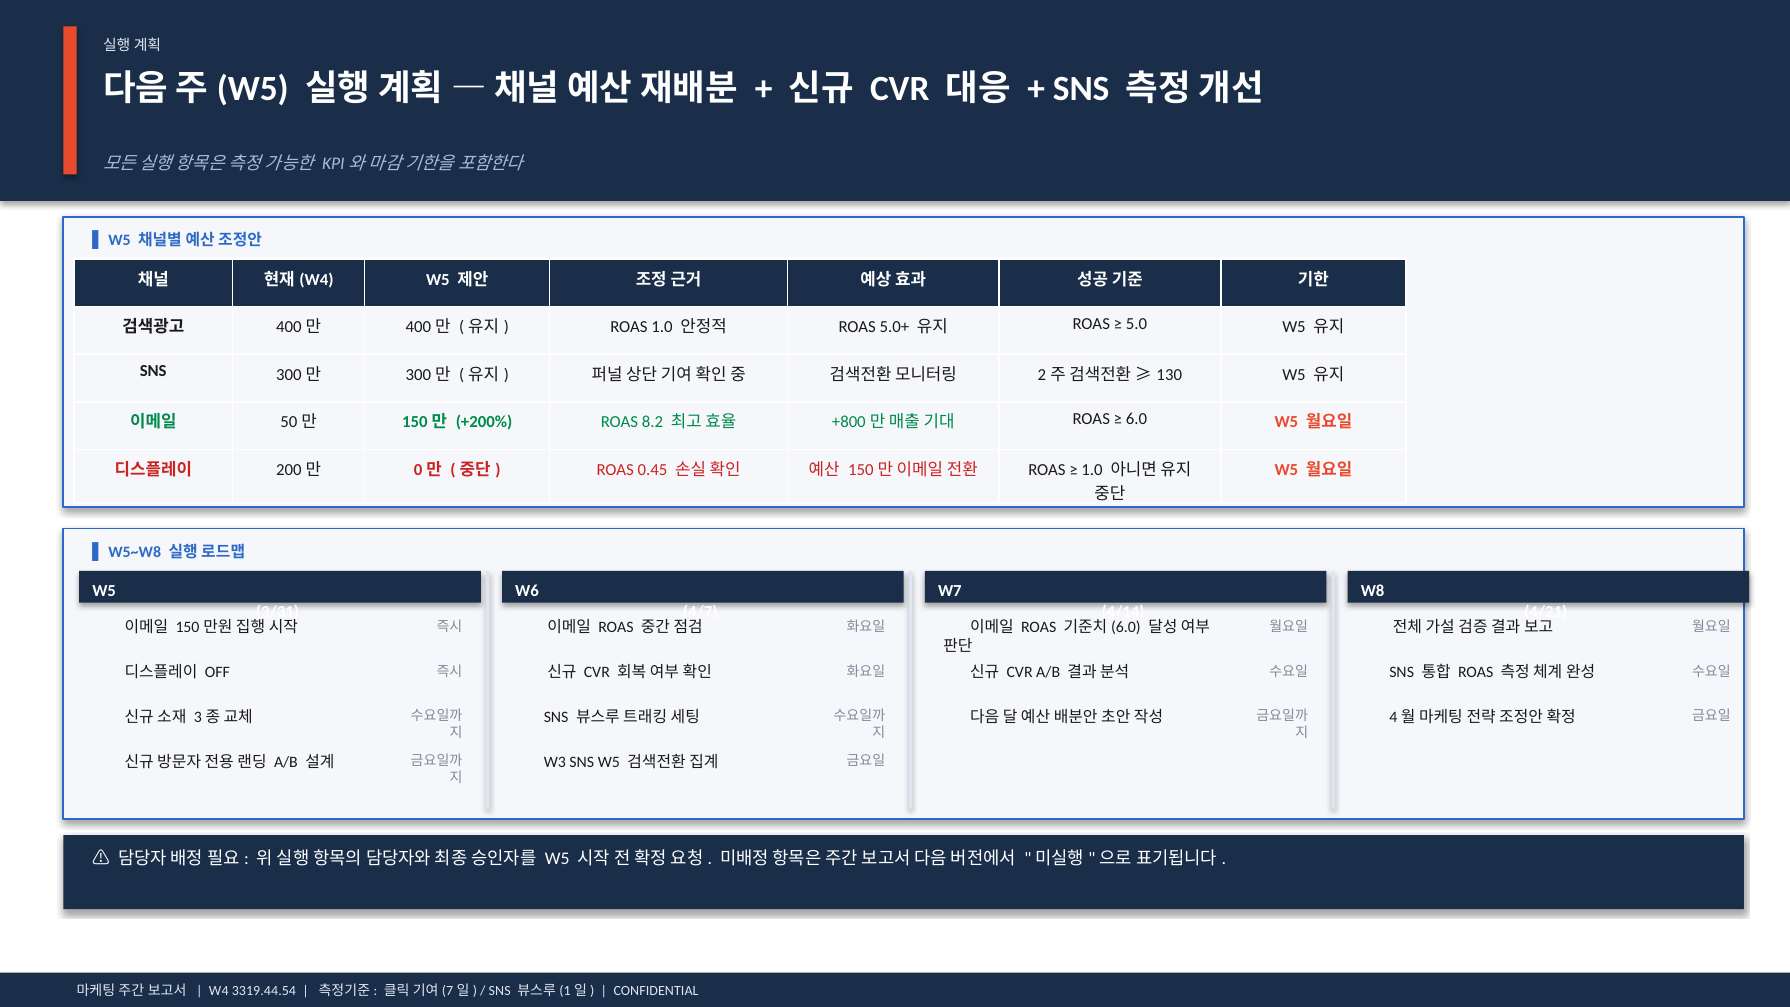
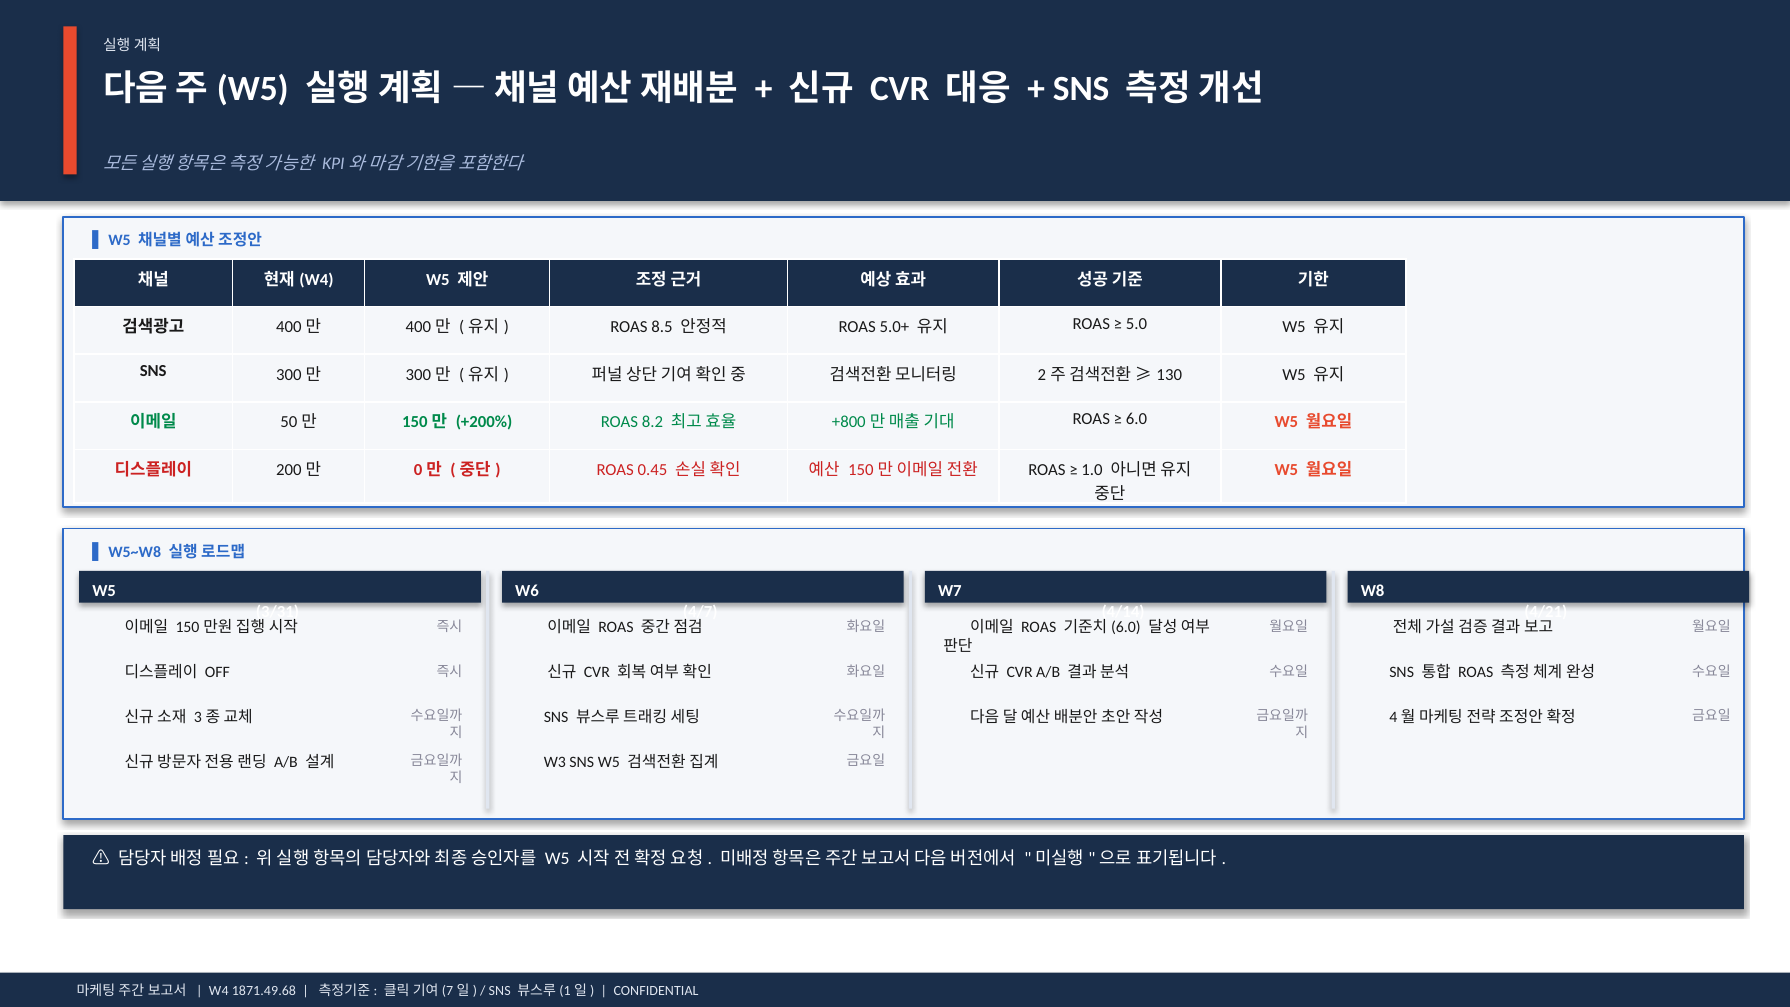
ROAS 1.0: 1.0 -> 8.5 (662, 327)
3319.44.54: 3319.44.54 -> 1871.49.68 (264, 991)
